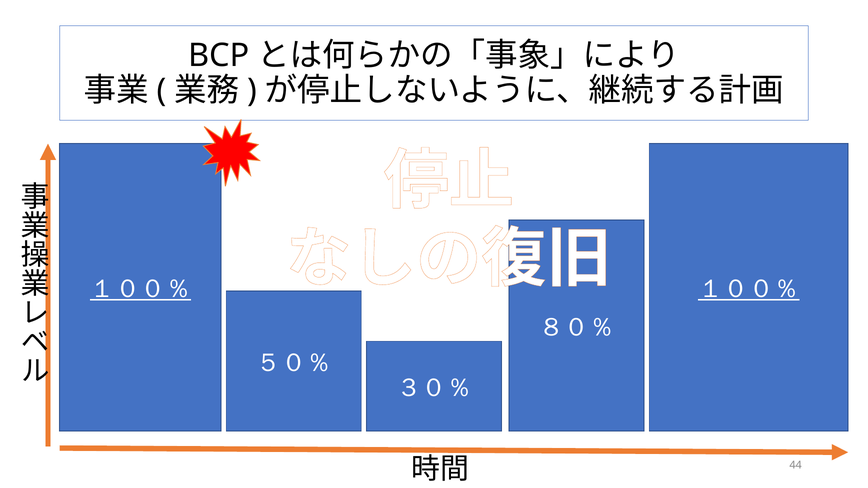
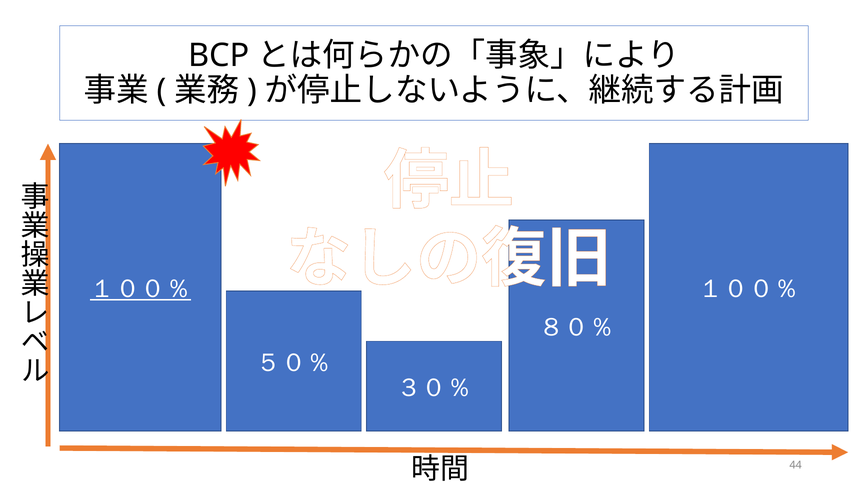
１００％ underline: present -> none (749, 289)
